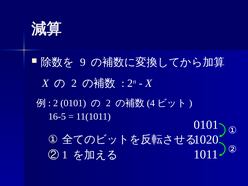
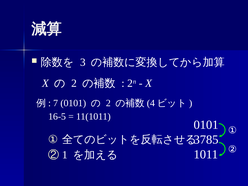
9: 9 -> 3 (83, 62)
2: 2 -> 7 (56, 103)
1020: 1020 -> 3785 (206, 140)
